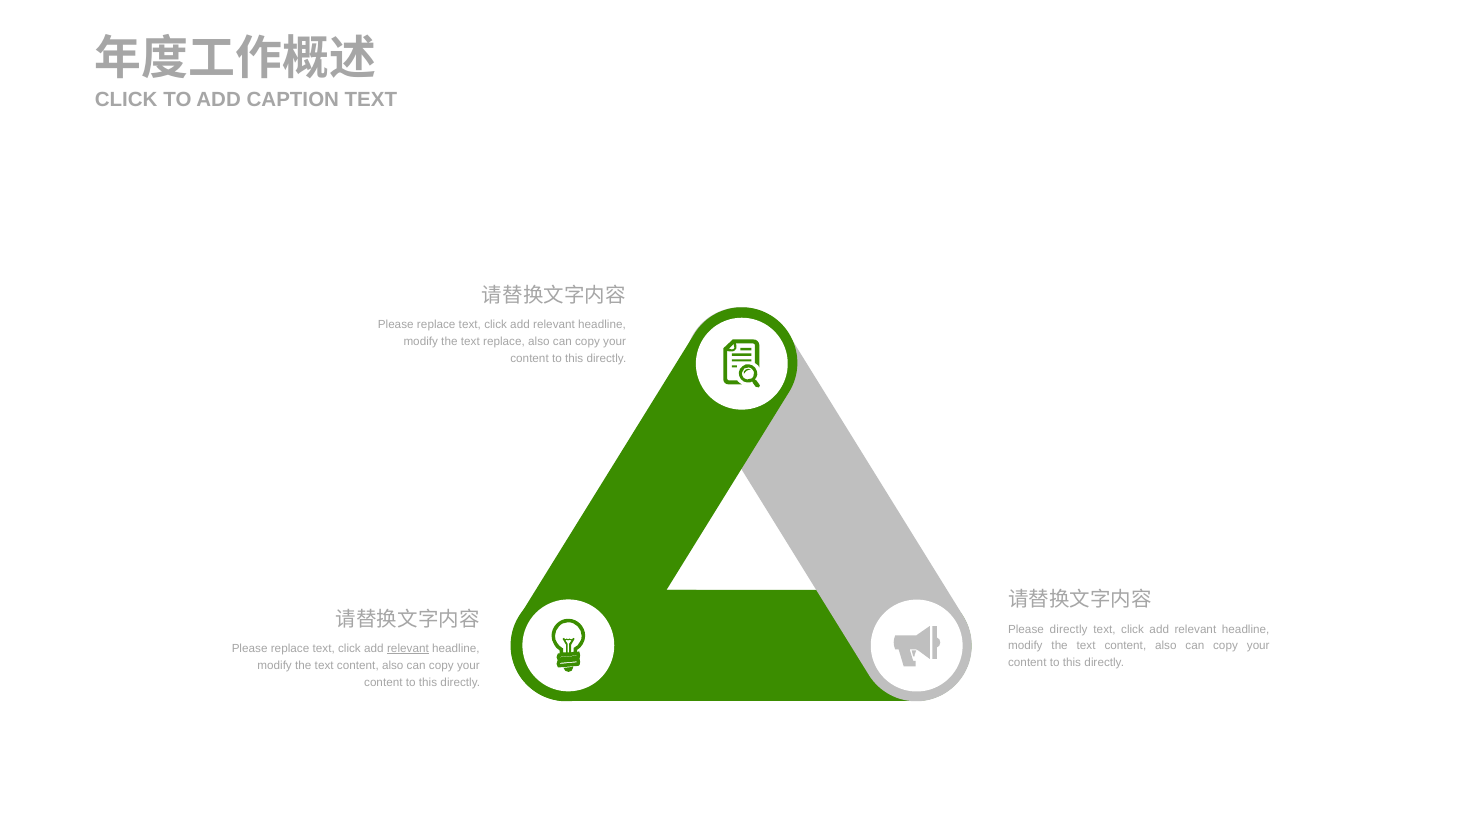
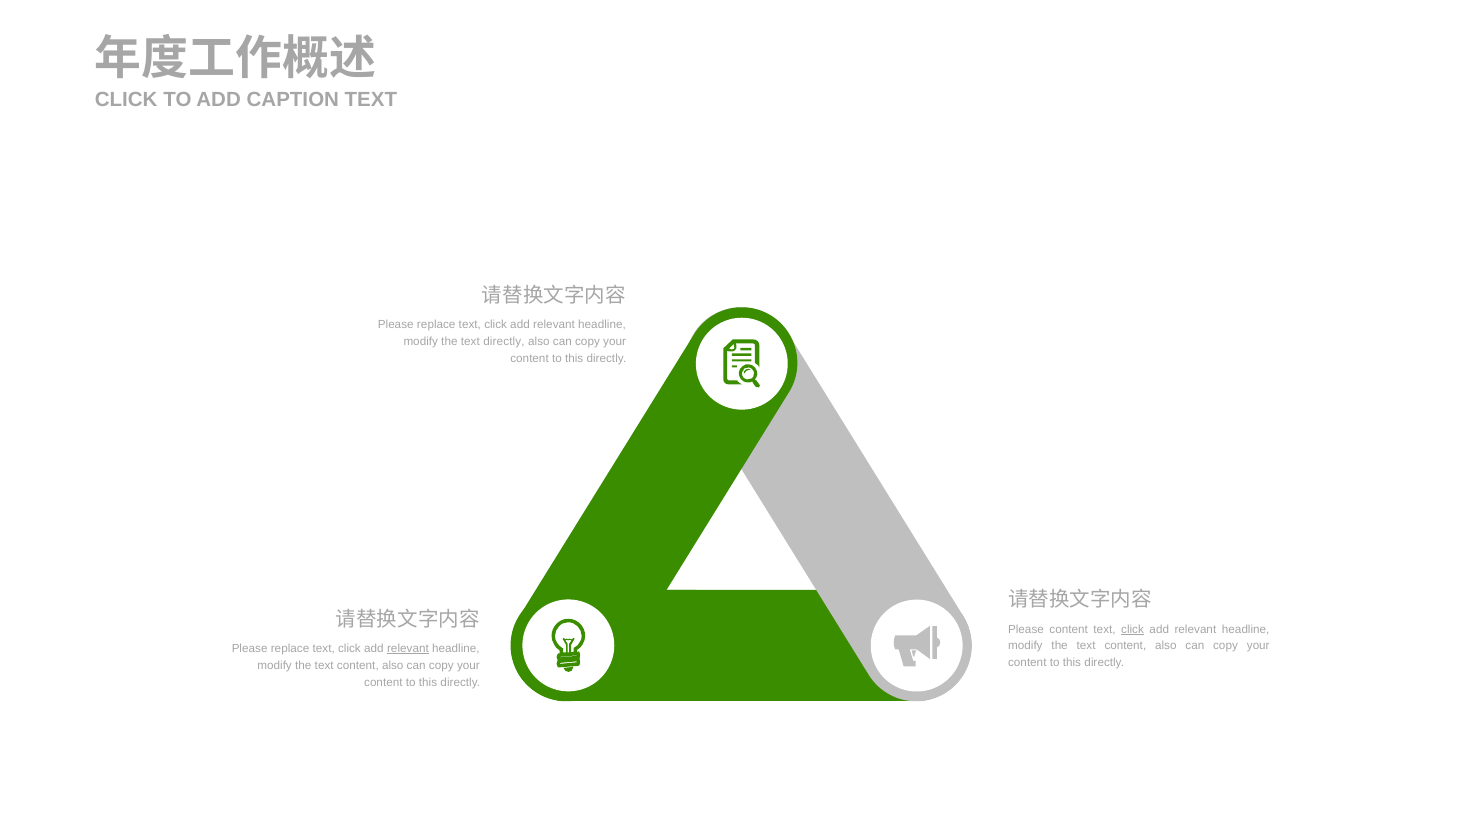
text replace: replace -> directly (504, 341)
Please directly: directly -> content (1069, 629)
click underline: none -> present (1133, 629)
